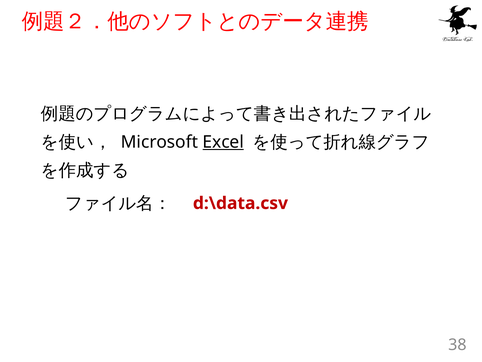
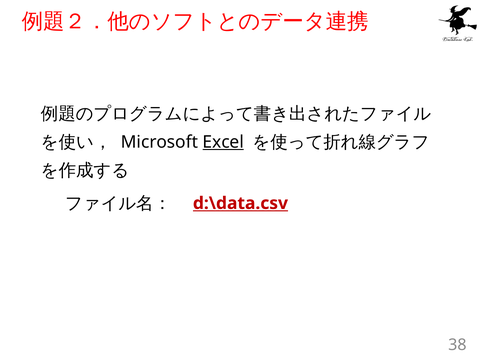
d:\data.csv underline: none -> present (240, 203)
